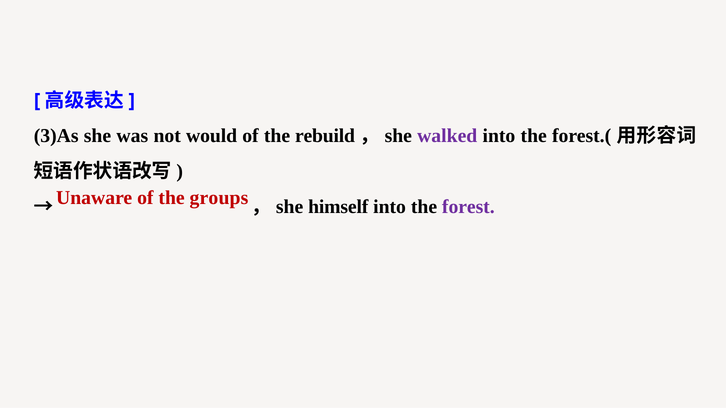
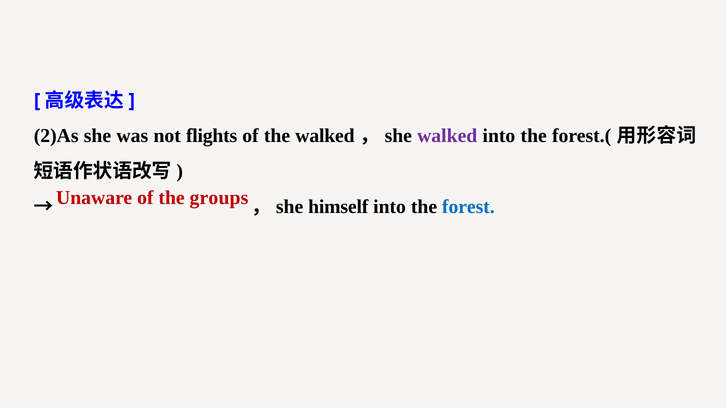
3)As: 3)As -> 2)As (56, 136)
would: would -> flights (212, 136)
the rebuild: rebuild -> walked (325, 136)
forest colour: purple -> blue (468, 207)
